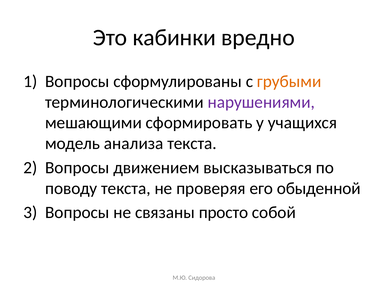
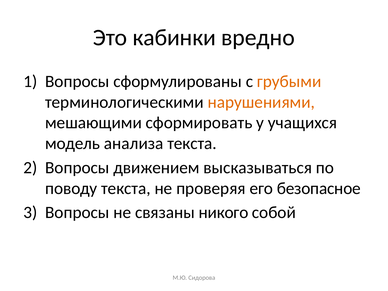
нарушениями colour: purple -> orange (261, 102)
обыденной: обыденной -> безопасное (319, 188)
просто: просто -> никого (223, 212)
